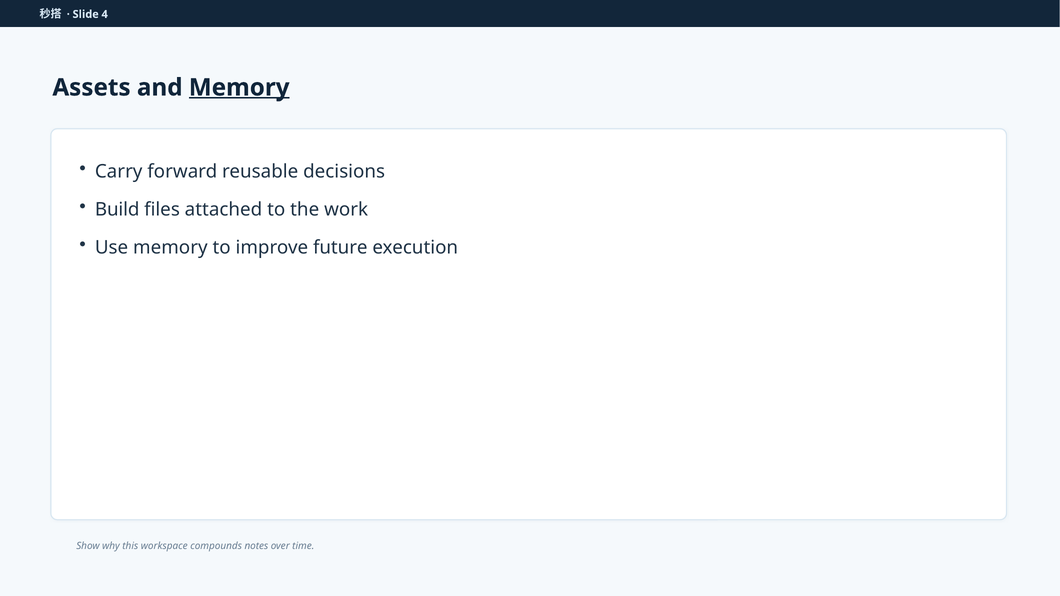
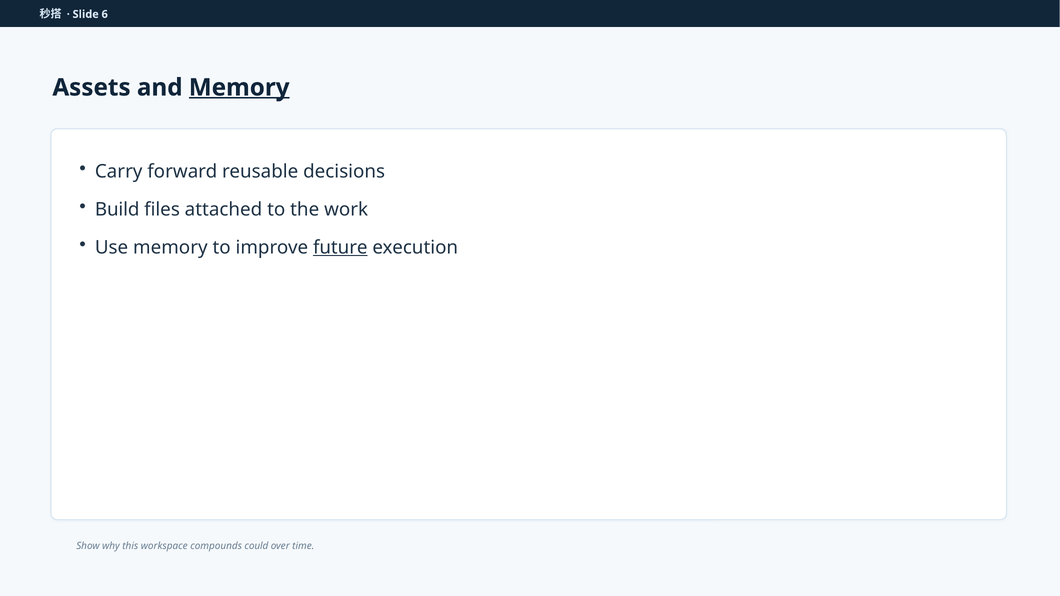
4: 4 -> 6 (105, 14)
future underline: none -> present (340, 248)
notes: notes -> could (256, 546)
